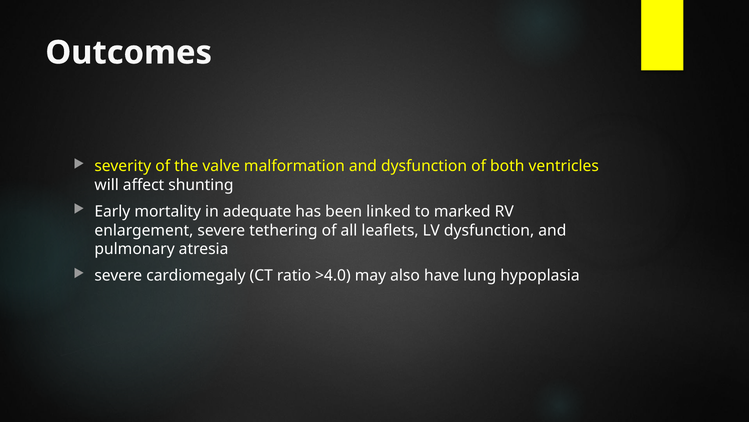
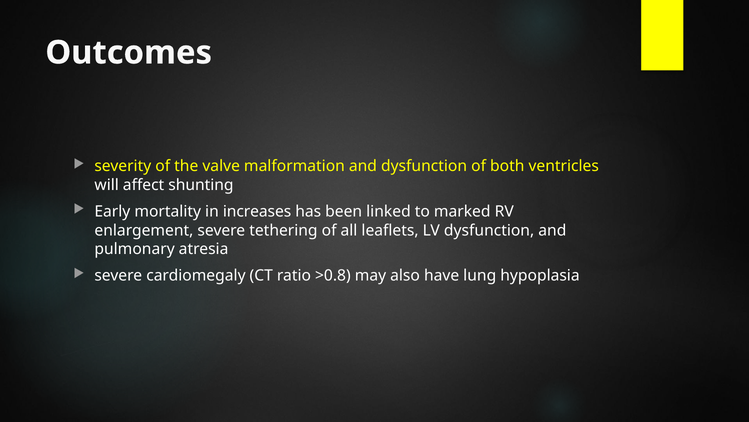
adequate: adequate -> increases (257, 211)
>4.0: >4.0 -> >0.8 (333, 275)
